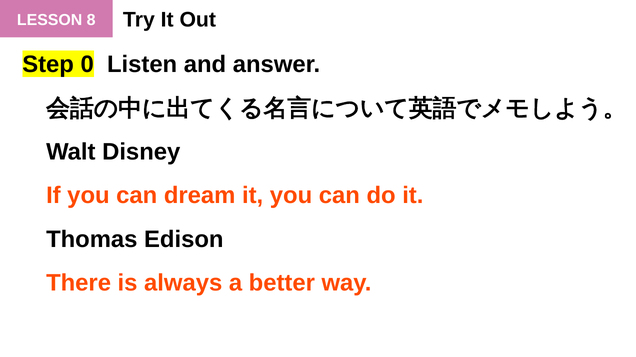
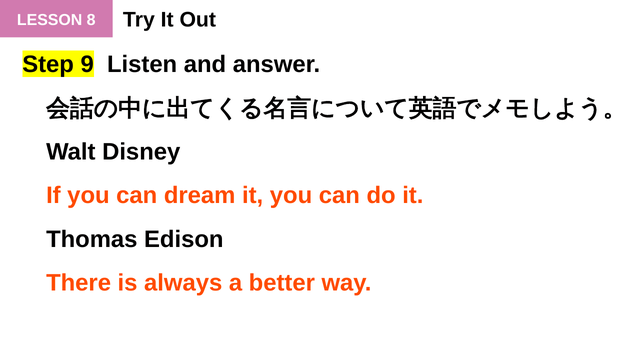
0: 0 -> 9 (87, 64)
